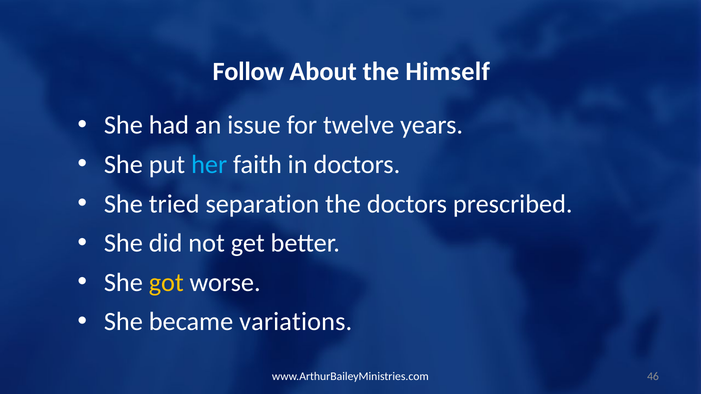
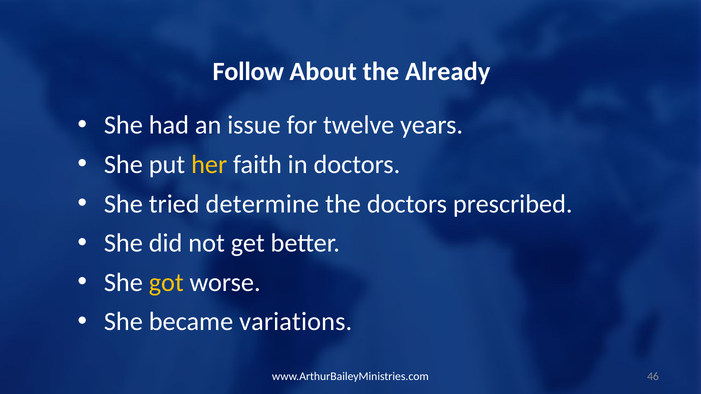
Himself: Himself -> Already (448, 72)
her colour: light blue -> yellow (209, 165)
separation: separation -> determine (262, 204)
